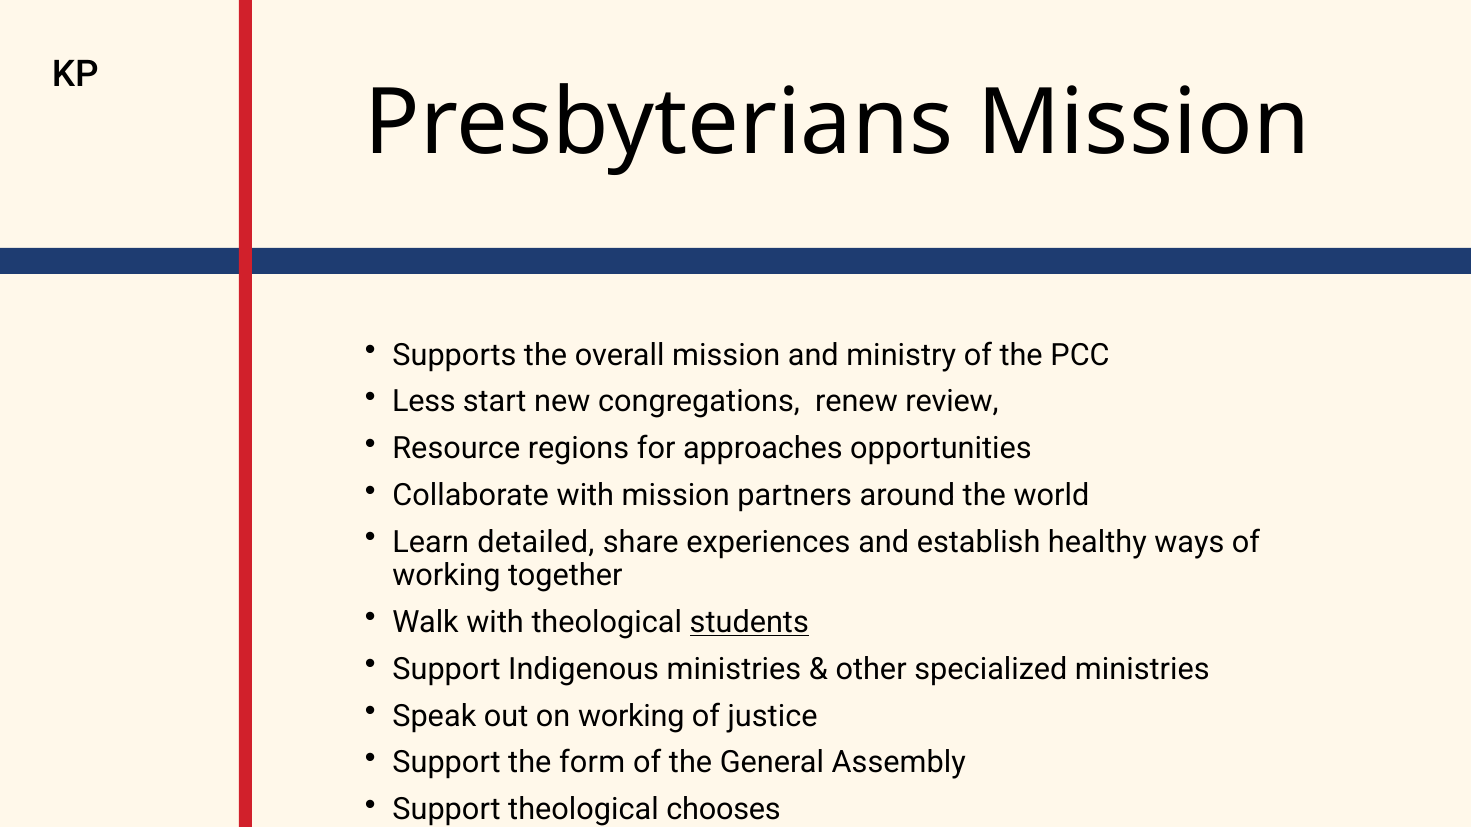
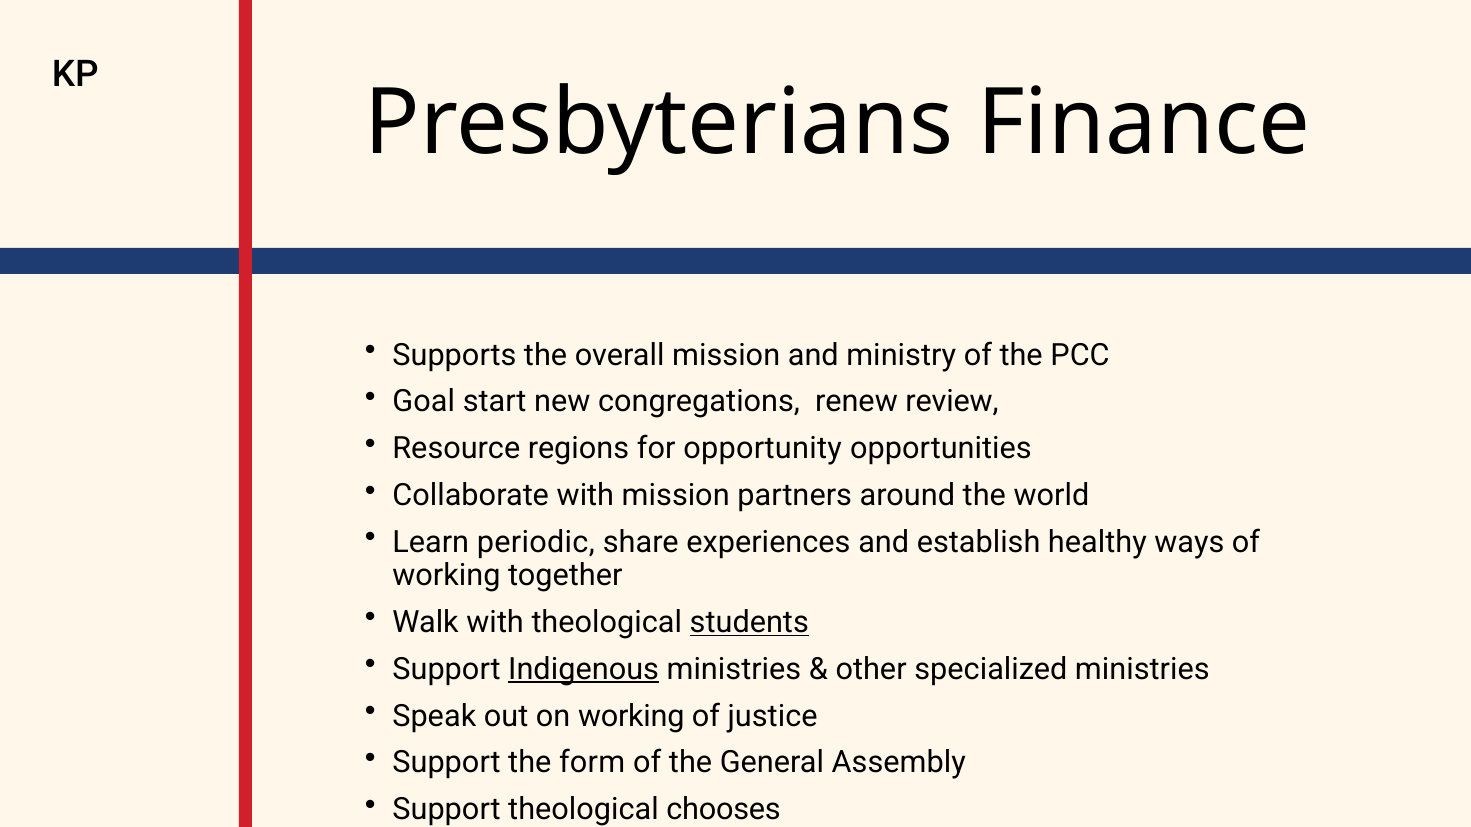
Presbyterians Mission: Mission -> Finance (1144, 123)
Less: Less -> Goal (424, 402)
approaches: approaches -> opportunity (763, 449)
detailed: detailed -> periodic (536, 543)
Indigenous underline: none -> present (584, 669)
